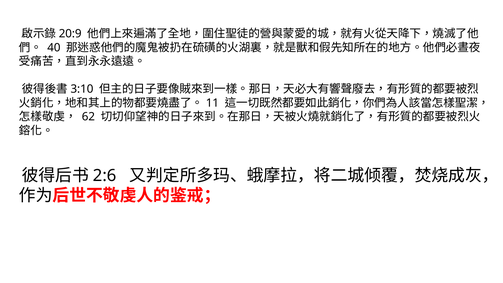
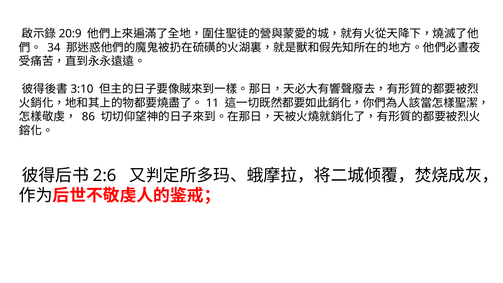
40: 40 -> 34 (54, 48)
62: 62 -> 86 (88, 117)
